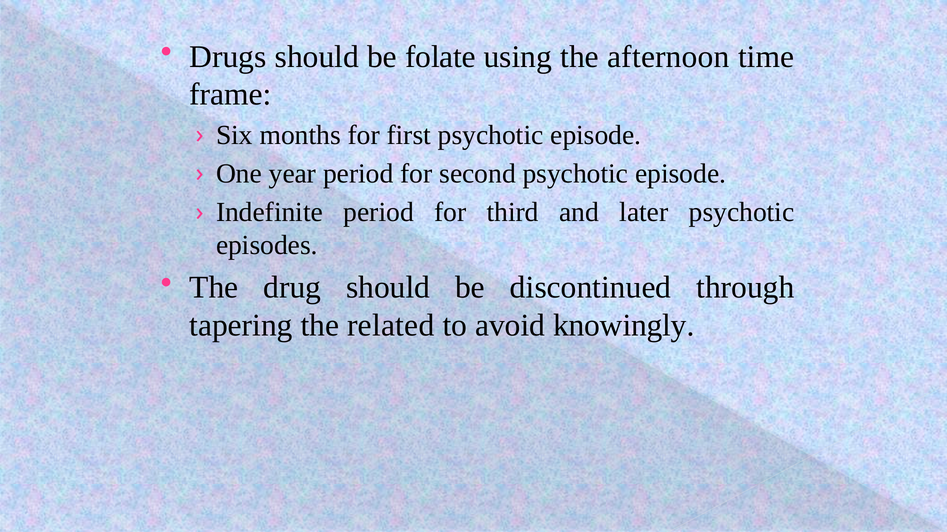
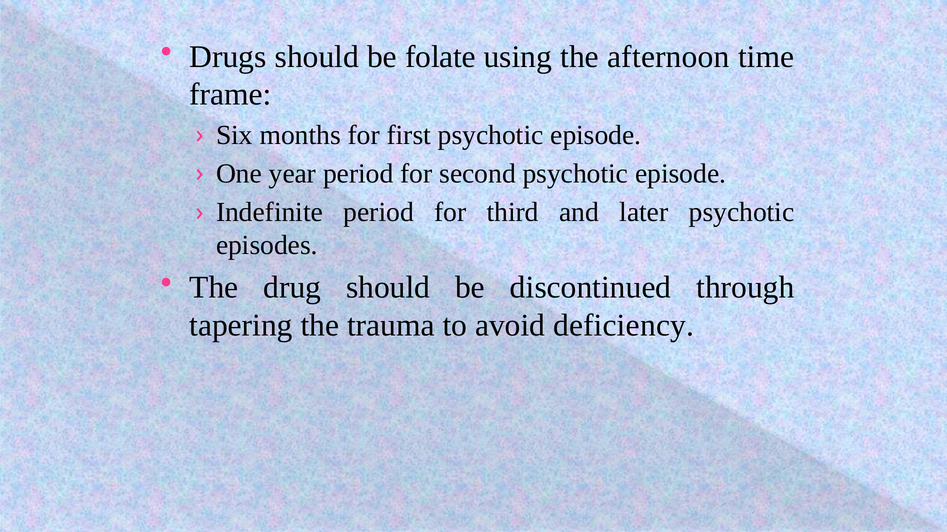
related: related -> trauma (391, 326)
knowingly: knowingly -> deficiency (624, 326)
